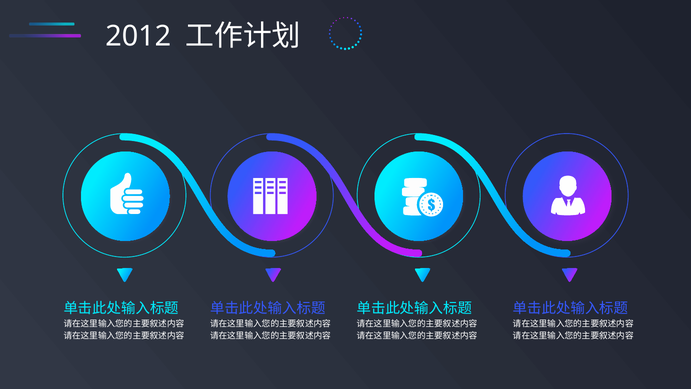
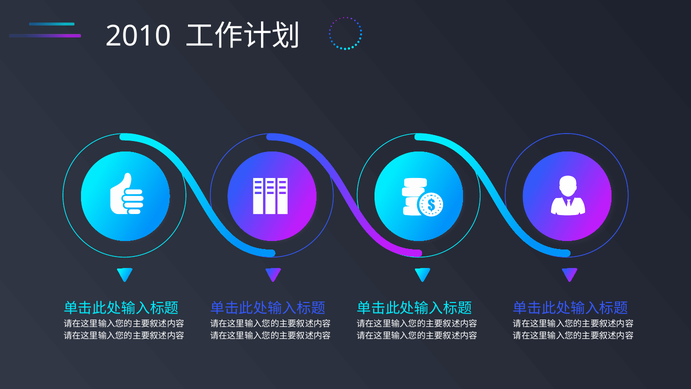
2012: 2012 -> 2010 (138, 36)
